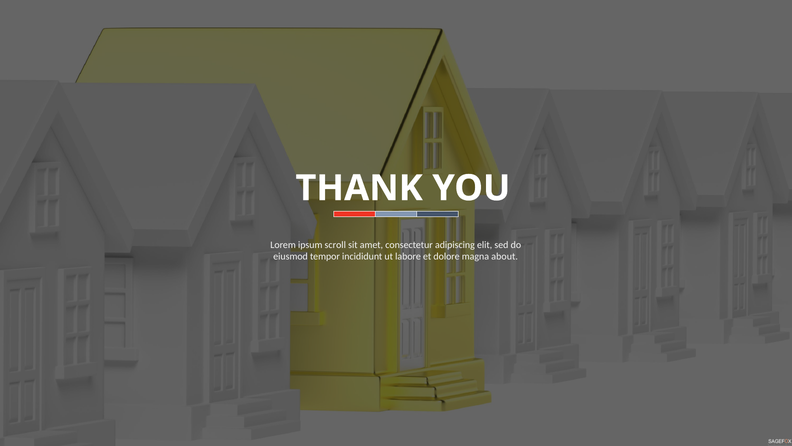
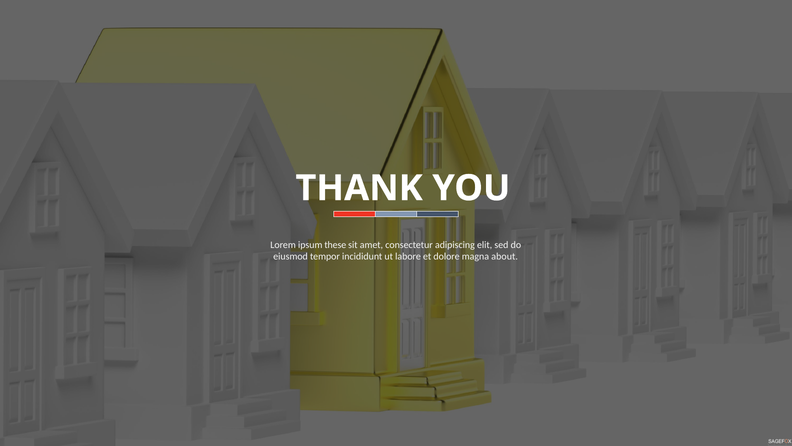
scroll: scroll -> these (335, 245)
